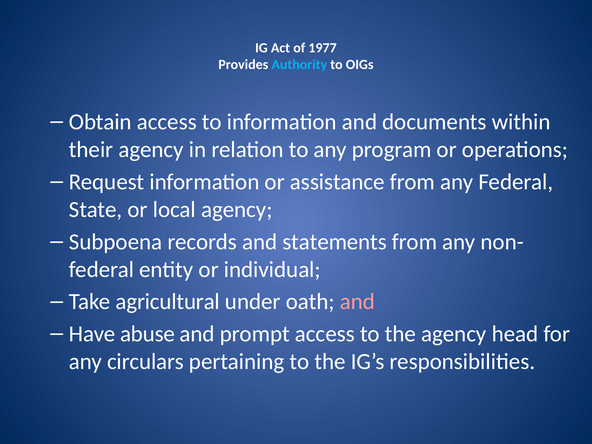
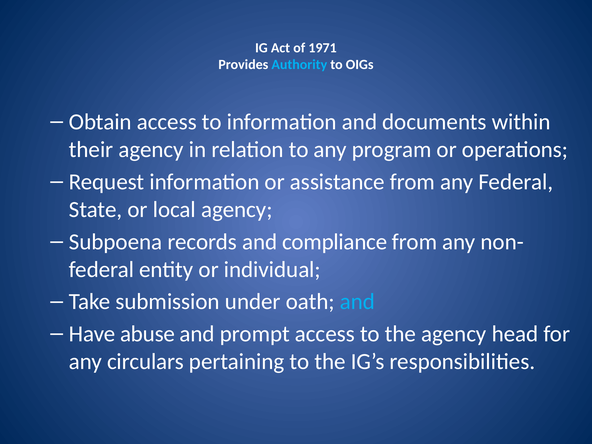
1977: 1977 -> 1971 (323, 48)
statements: statements -> compliance (335, 242)
agricultural: agricultural -> submission (168, 302)
and colour: pink -> light blue (357, 302)
